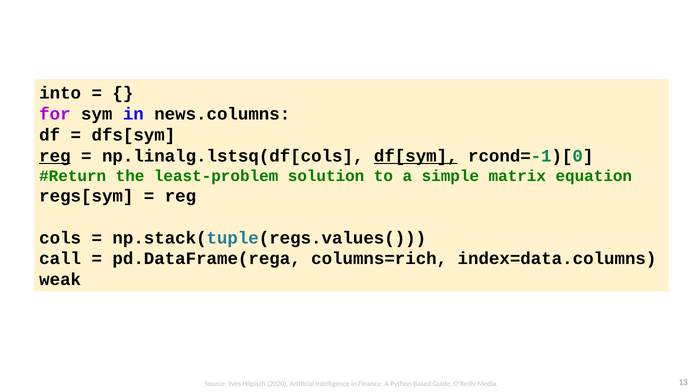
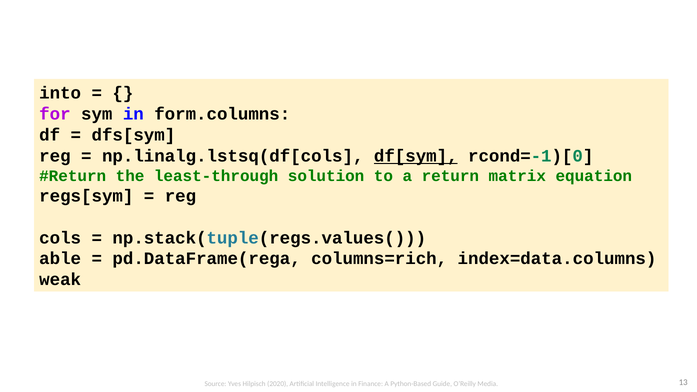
news.columns: news.columns -> form.columns (222, 114)
reg underline: present -> none (55, 156)
least-problem: least-problem -> least-through (216, 176)
simple: simple -> return (450, 176)
call: call -> able (60, 259)
